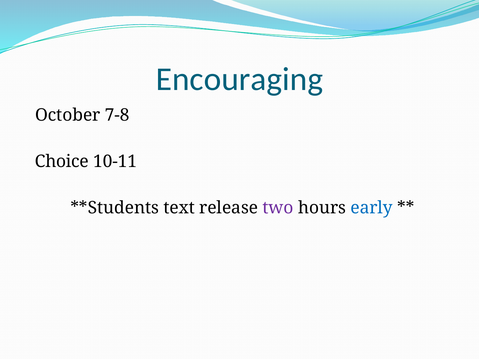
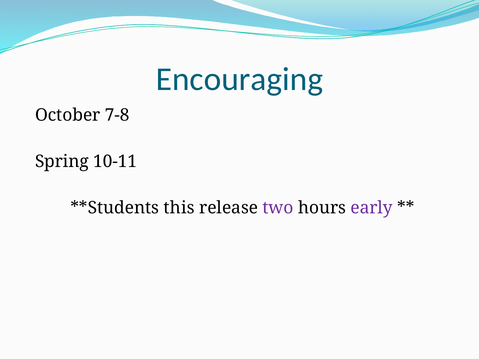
Choice: Choice -> Spring (62, 162)
text: text -> this (179, 208)
early colour: blue -> purple (372, 208)
